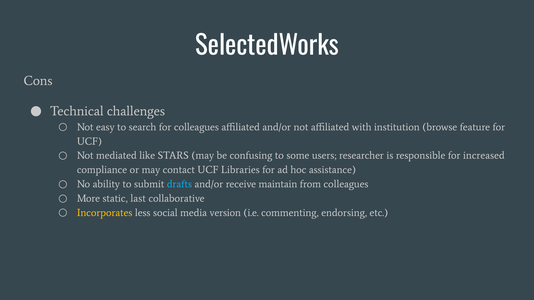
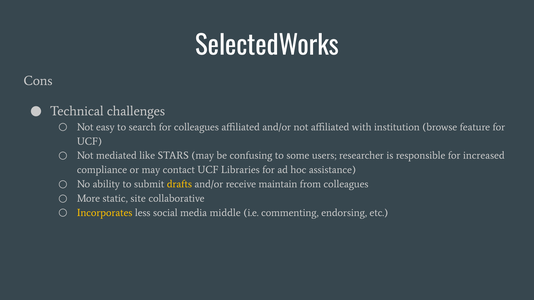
drafts colour: light blue -> yellow (179, 184)
last: last -> site (138, 199)
version: version -> middle (225, 213)
